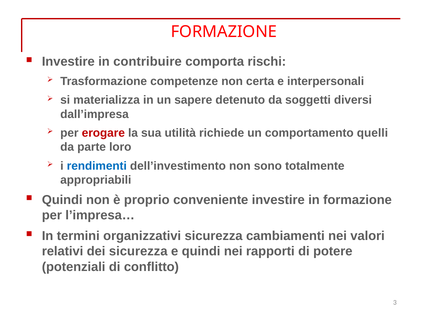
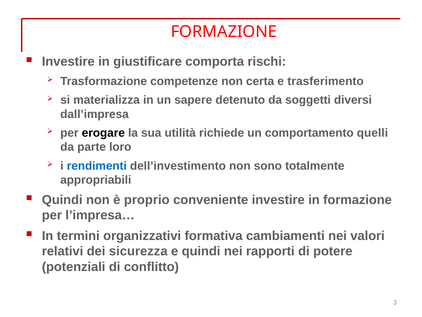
contribuire: contribuire -> giustificare (148, 61)
interpersonali: interpersonali -> trasferimento (326, 81)
erogare colour: red -> black (103, 133)
organizzativi sicurezza: sicurezza -> formativa (214, 236)
